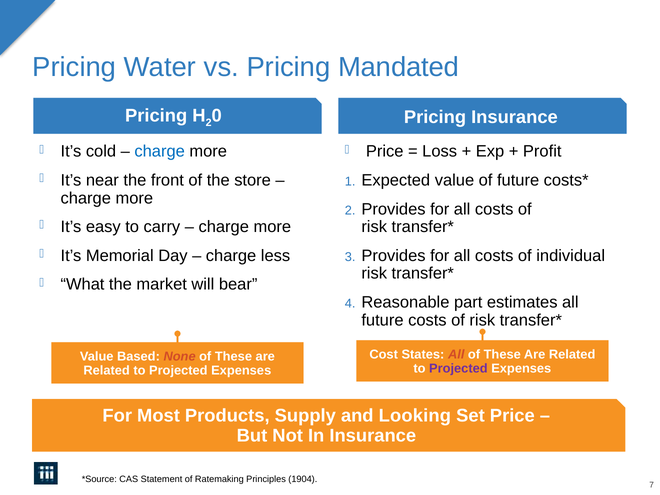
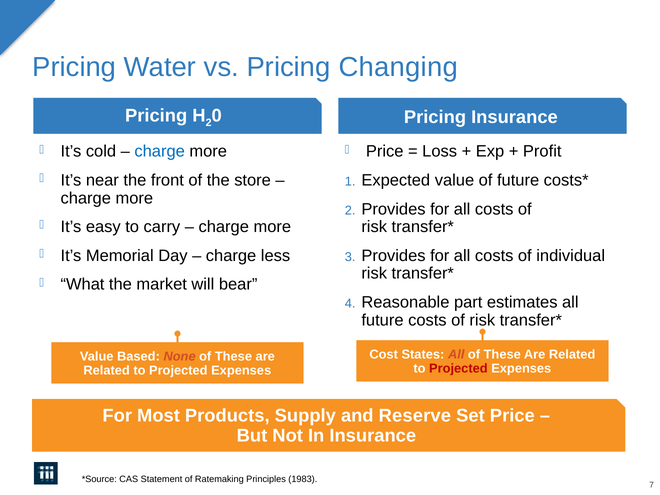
Mandated: Mandated -> Changing (398, 67)
Projected colour: purple -> red (458, 368)
Looking: Looking -> Reserve (415, 416)
1904: 1904 -> 1983 (303, 479)
